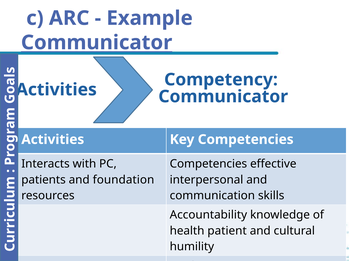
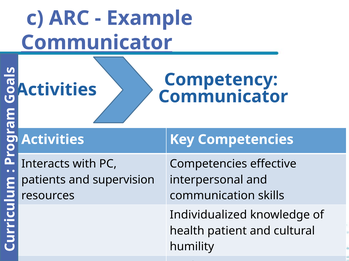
foundation: foundation -> supervision (124, 180)
Accountability: Accountability -> Individualized (208, 216)
